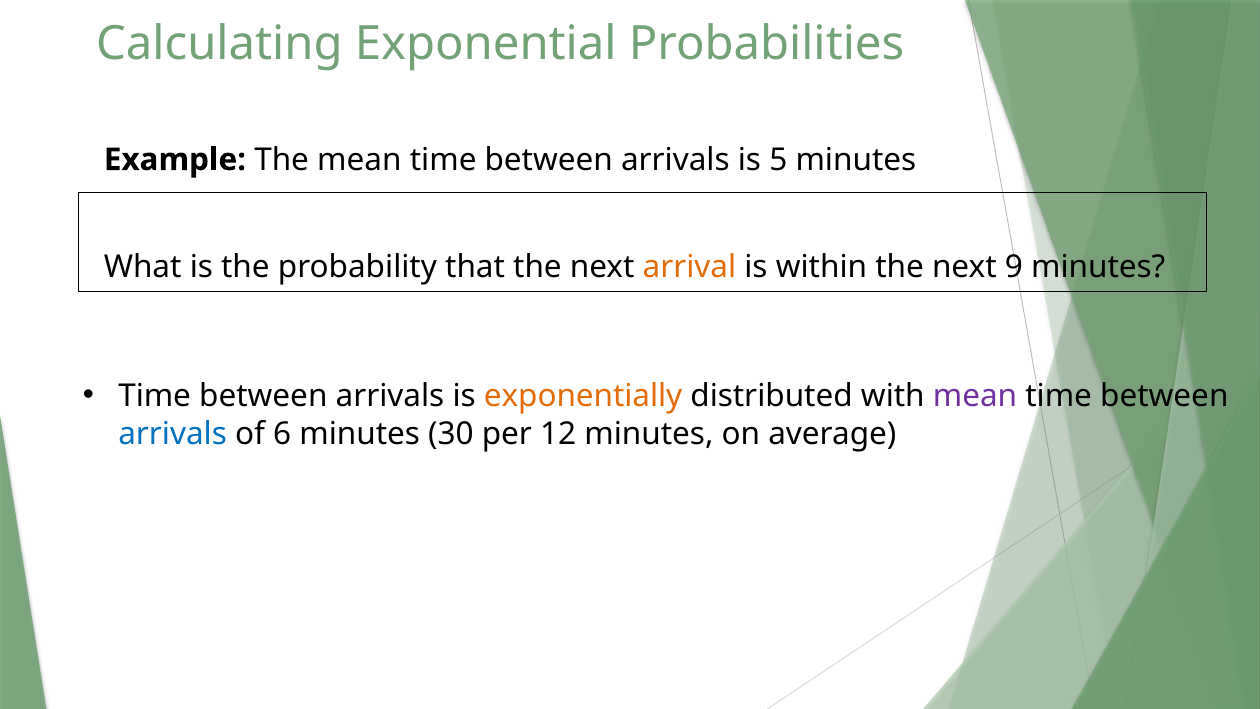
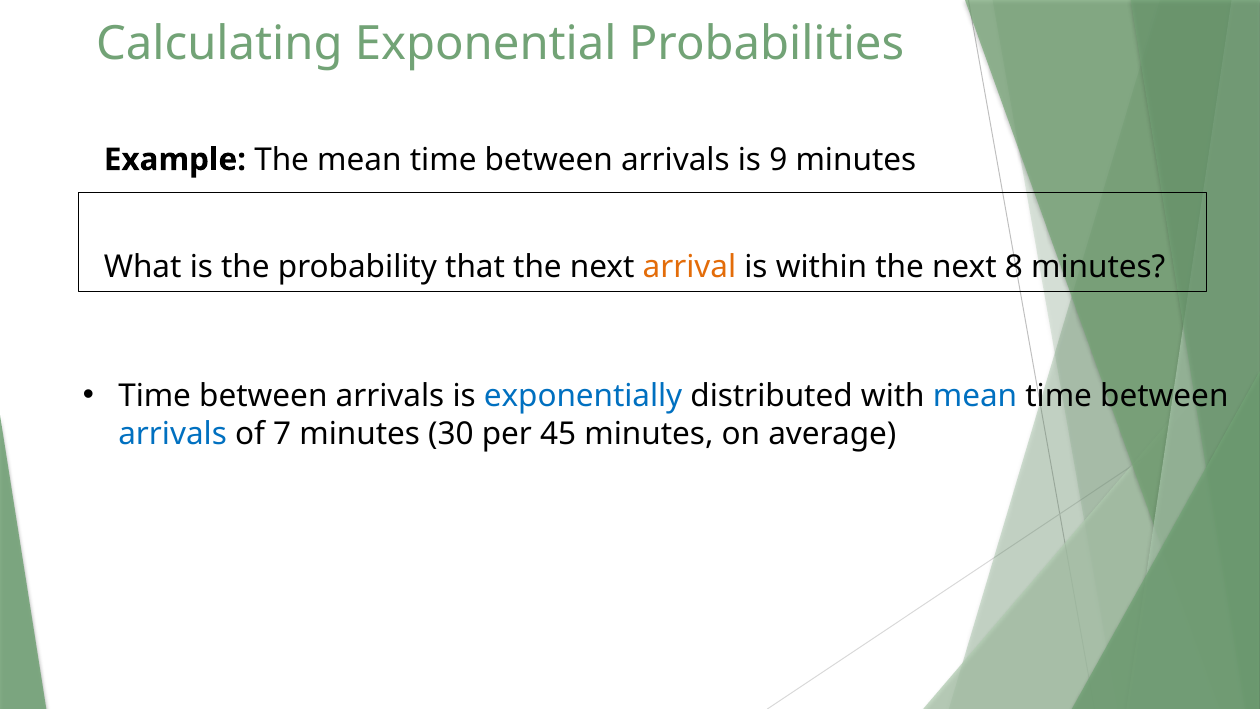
5: 5 -> 9 (778, 160)
9: 9 -> 8 (1014, 267)
exponentially colour: orange -> blue (583, 396)
mean colour: purple -> blue (975, 396)
6: 6 -> 7 (282, 434)
12: 12 -> 45 (558, 434)
